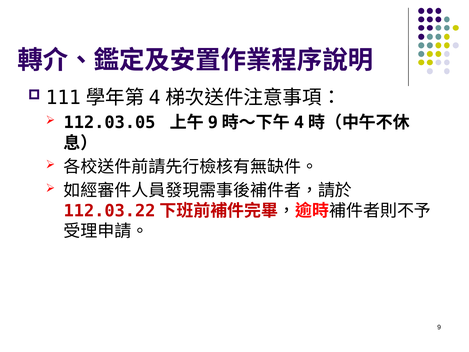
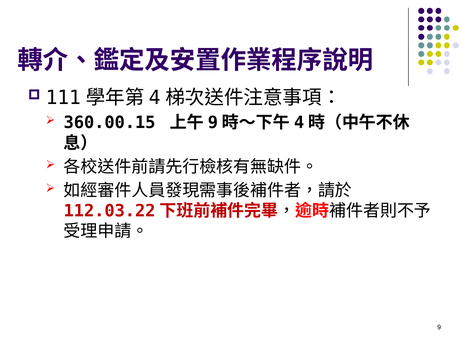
112.03.05: 112.03.05 -> 360.00.15 (110, 123)
